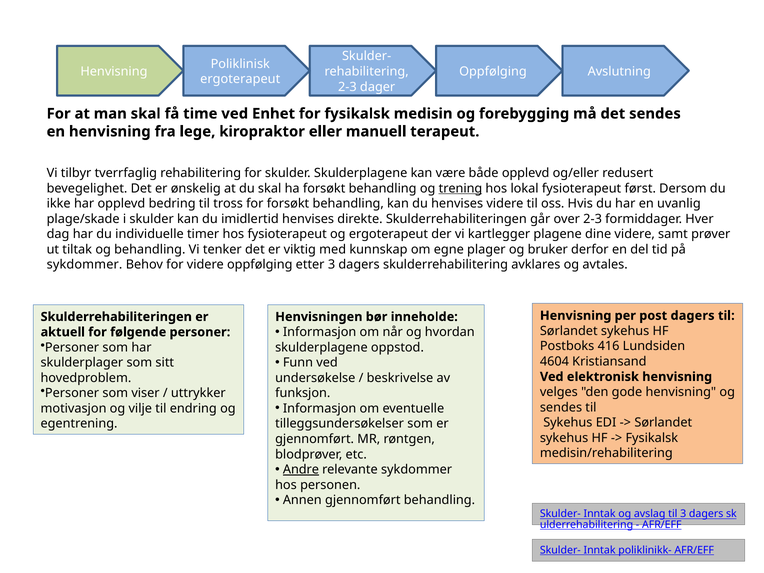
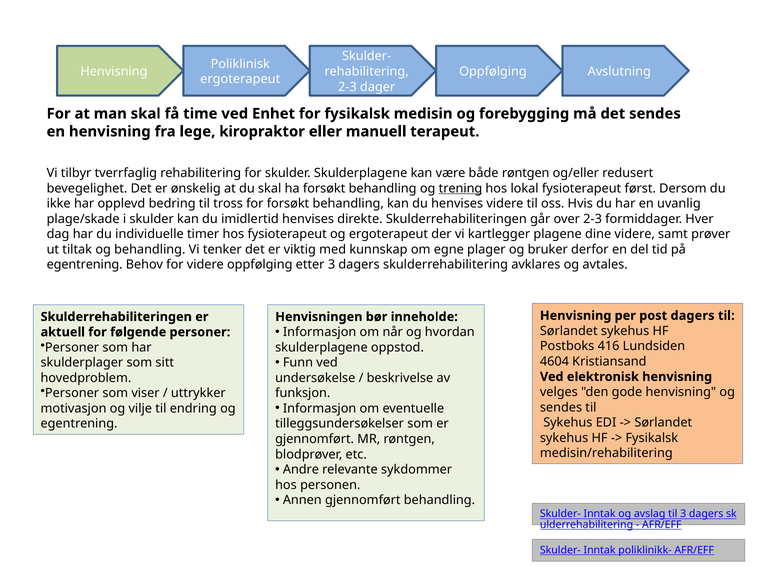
både opplevd: opplevd -> røntgen (526, 173)
sykdommer: sykdommer -> egentrening (85, 265)
Andre underline: present -> none (301, 470)
